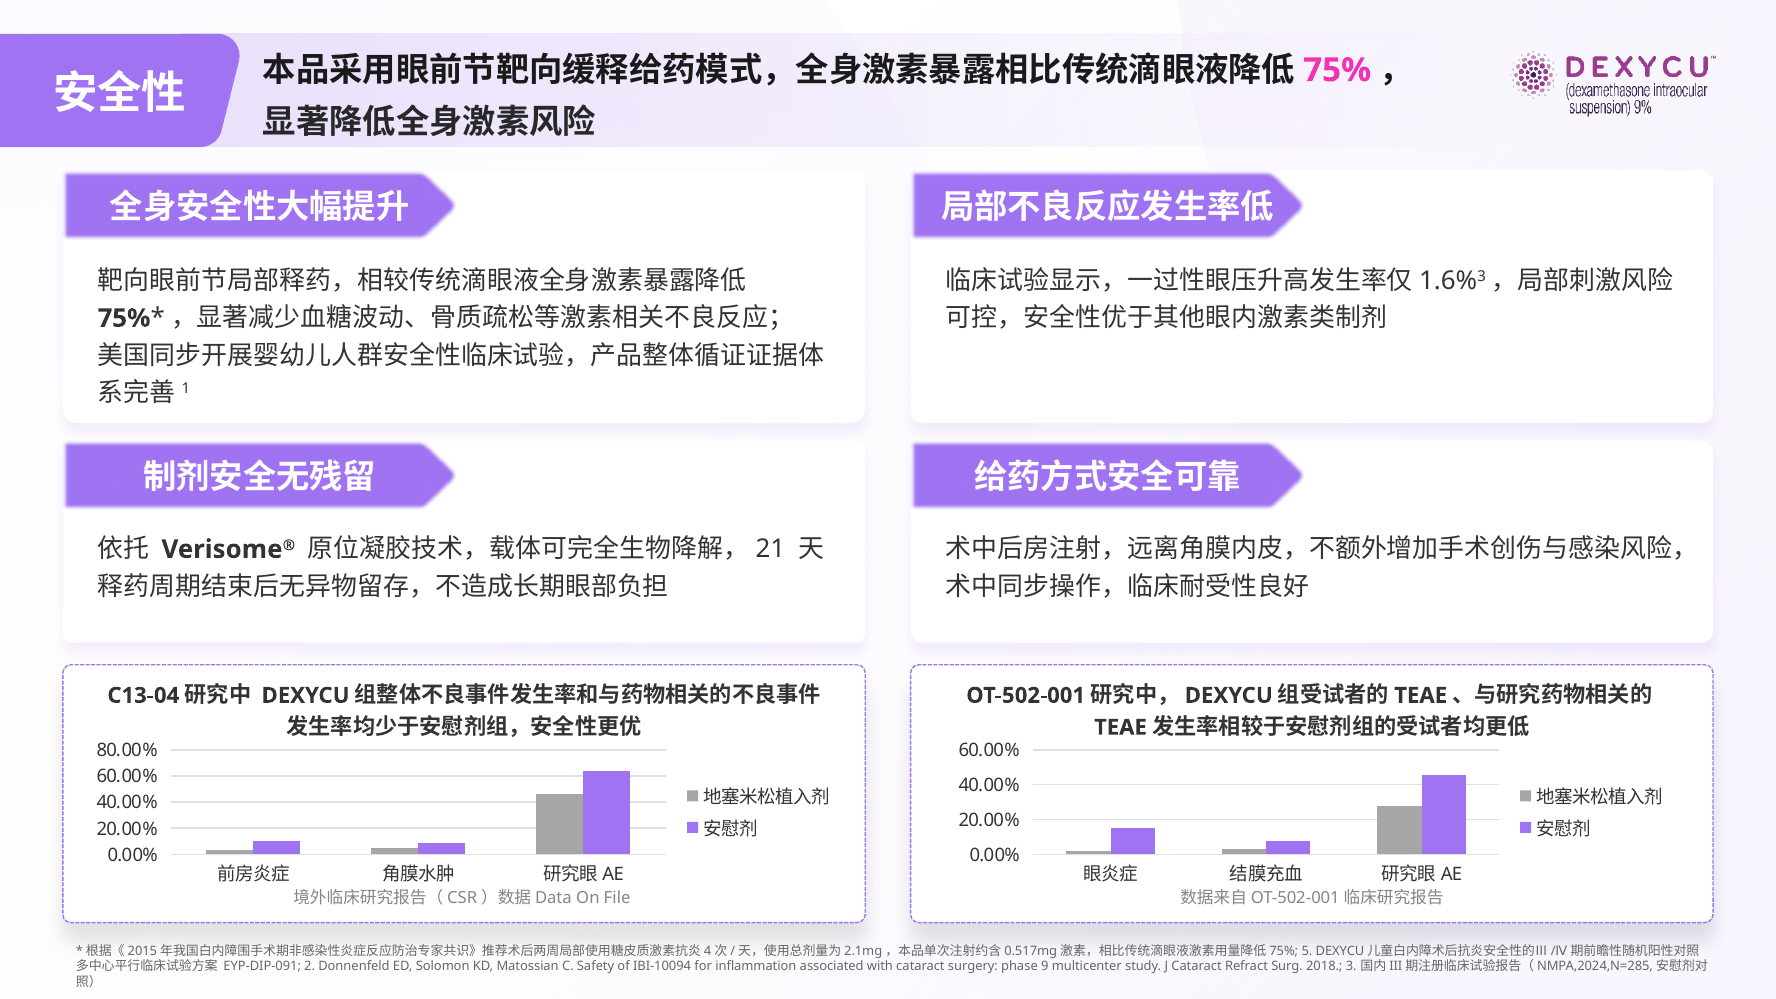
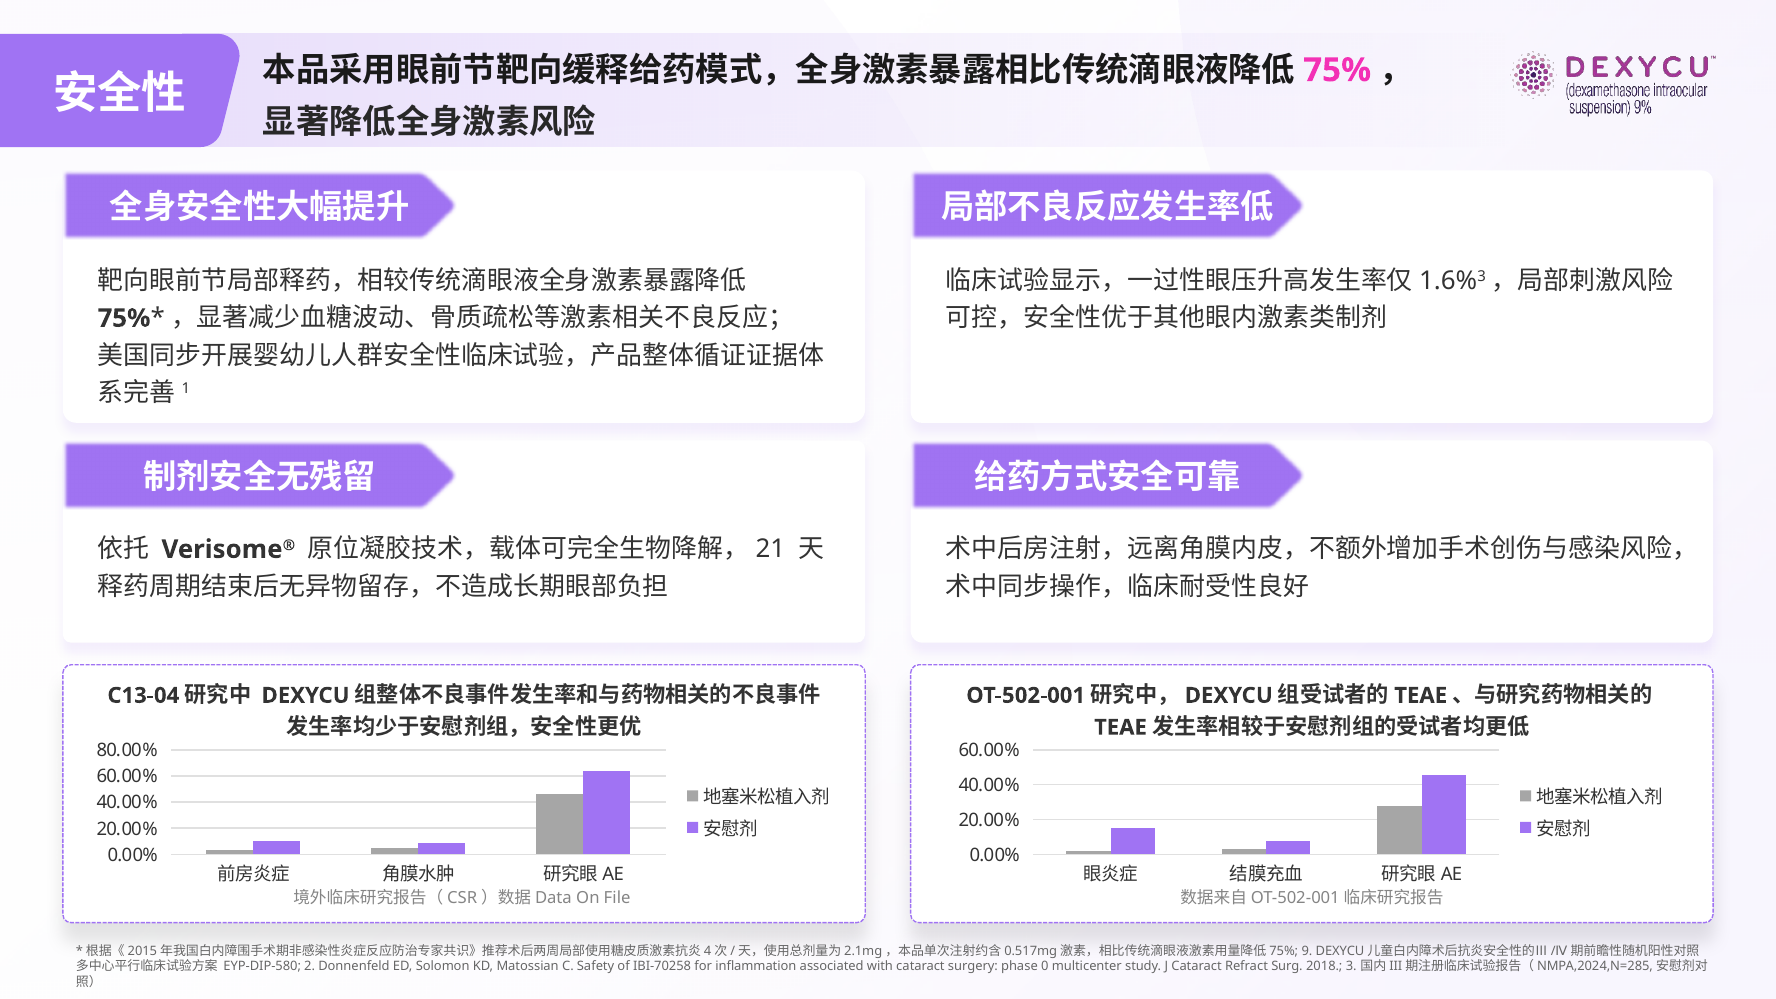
5: 5 -> 9 (1307, 951)
EYP-DIP-091: EYP-DIP-091 -> EYP-DIP-580 (262, 967)
IBI-10094: IBI-10094 -> IBI-70258 (662, 967)
9: 9 -> 0 (1045, 967)
